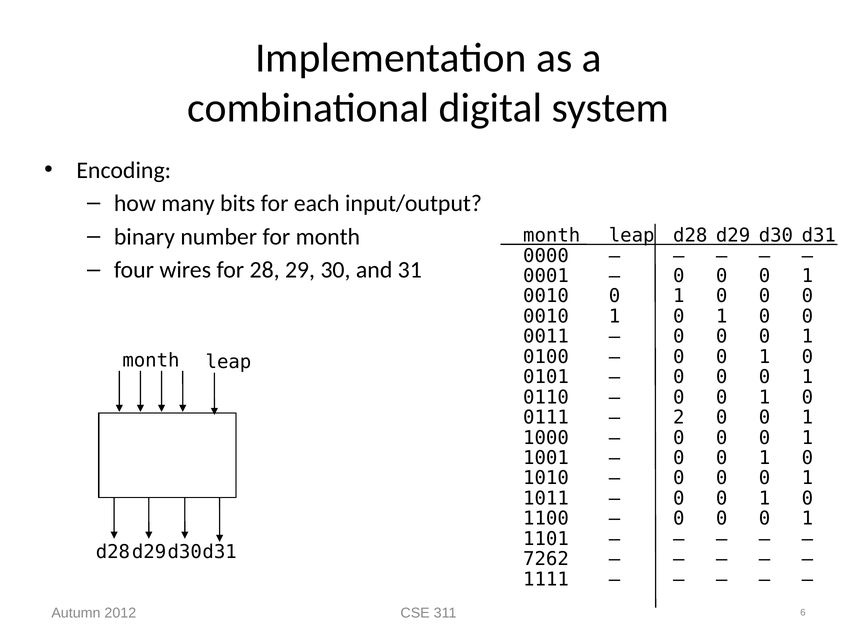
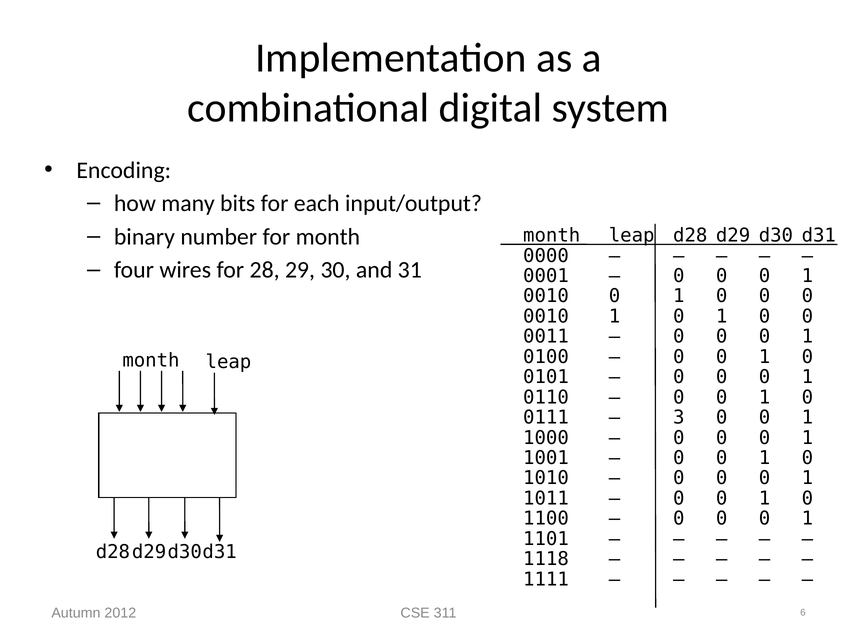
2: 2 -> 3 (679, 418)
7262: 7262 -> 1118 (546, 560)
